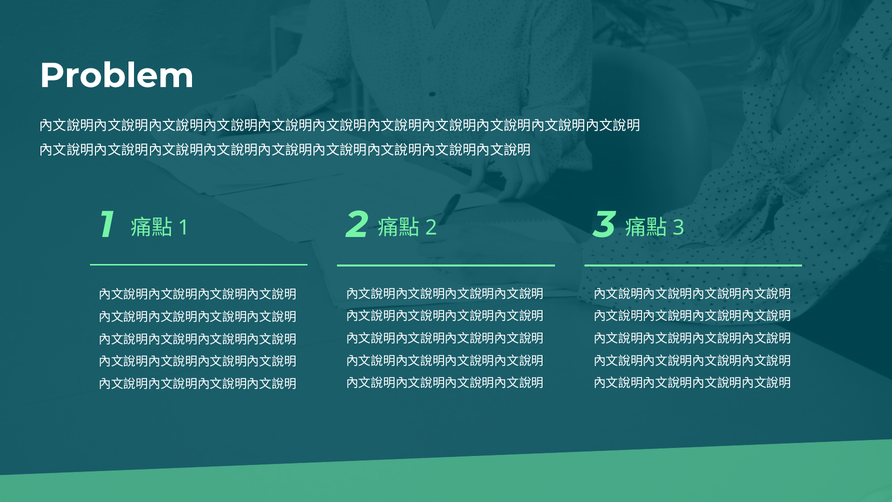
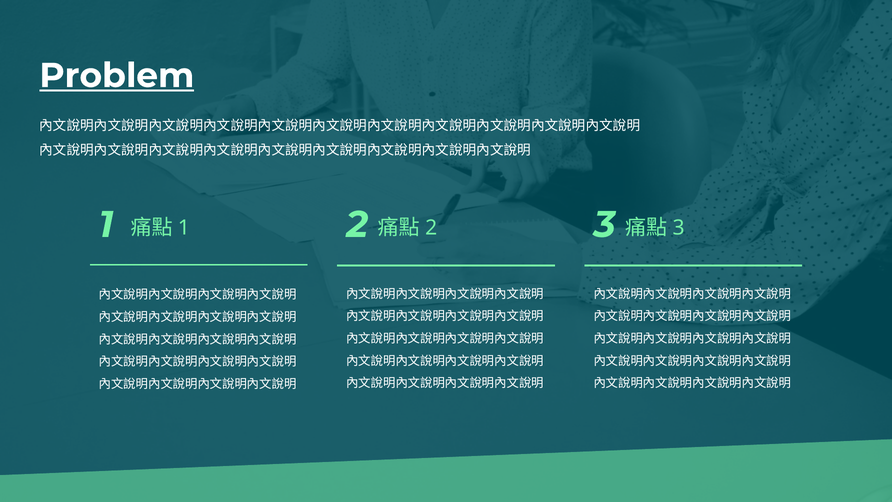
Problem underline: none -> present (117, 76)
